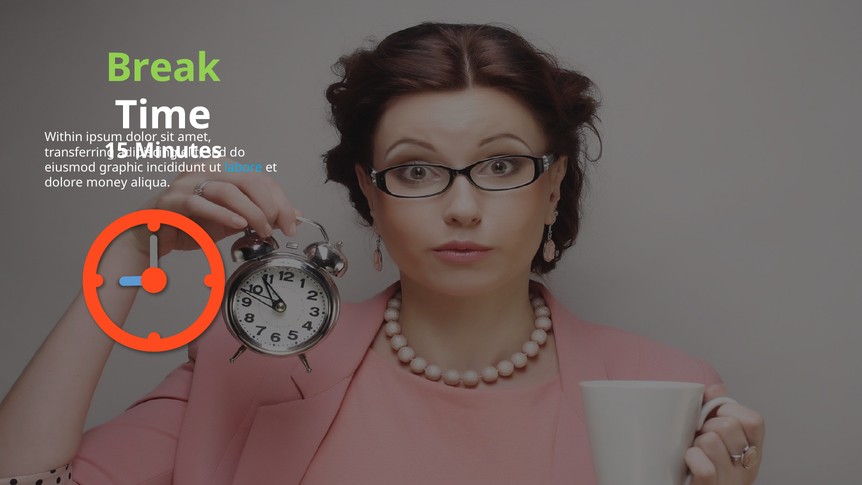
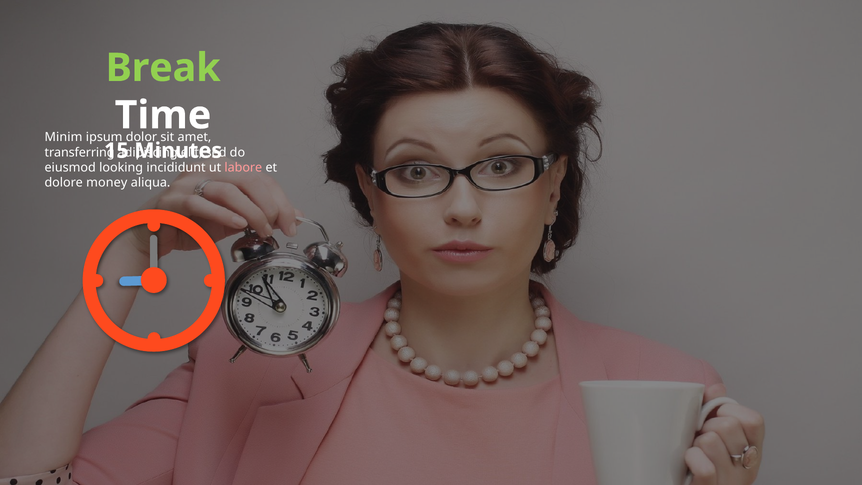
Within: Within -> Minim (64, 137)
graphic: graphic -> looking (121, 167)
labore colour: light blue -> pink (243, 167)
